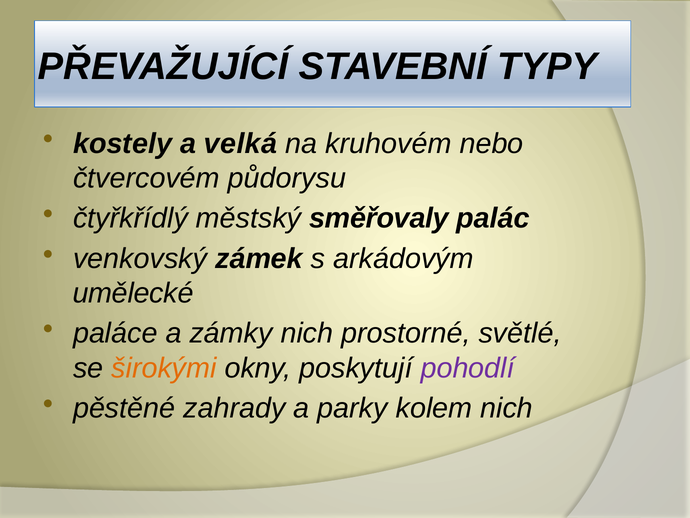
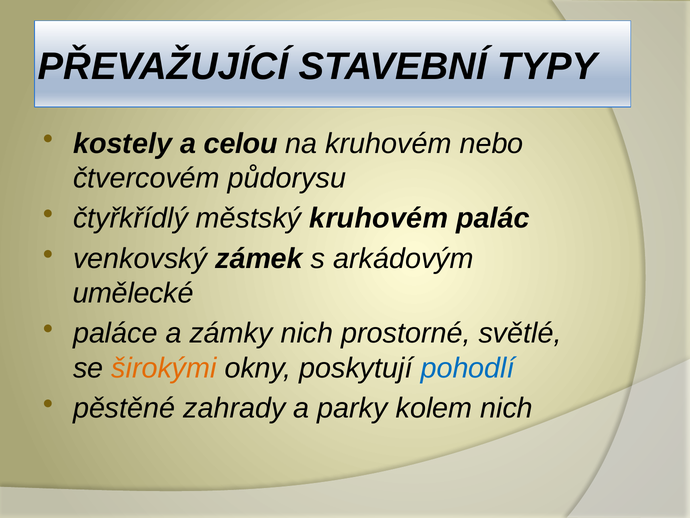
velká: velká -> celou (241, 143)
městský směřovaly: směřovaly -> kruhovém (379, 218)
pohodlí colour: purple -> blue (468, 368)
